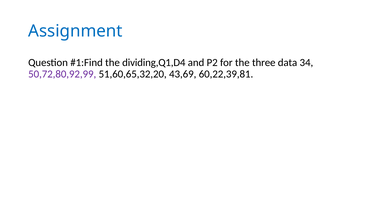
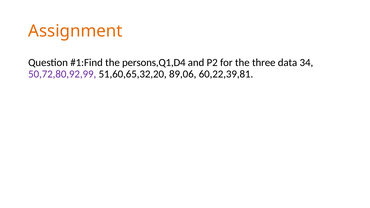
Assignment colour: blue -> orange (75, 31)
dividing,Q1,D4: dividing,Q1,D4 -> persons,Q1,D4 (154, 63)
43,69: 43,69 -> 89,06 (183, 74)
